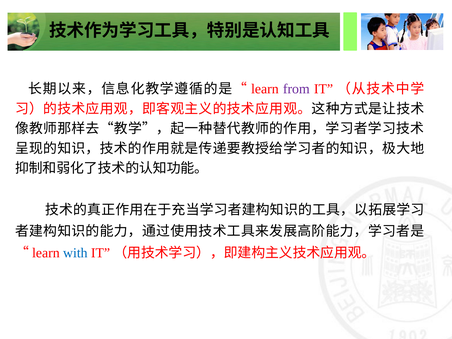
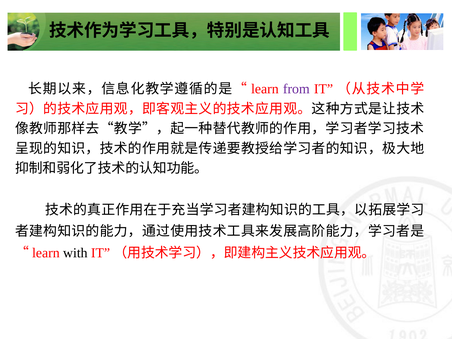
with colour: blue -> black (75, 253)
